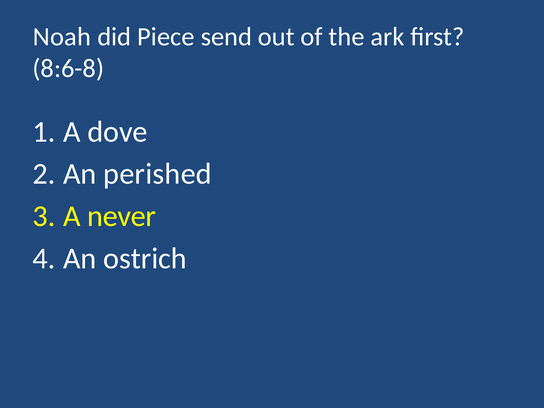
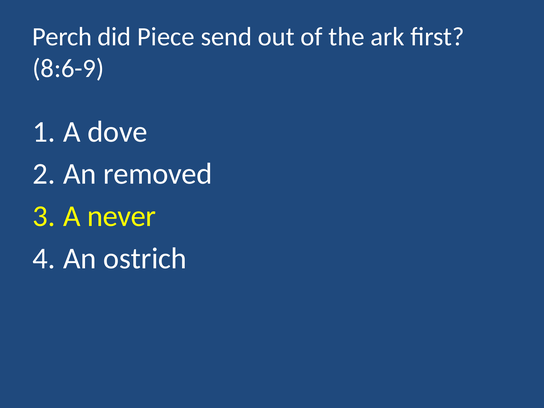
Noah: Noah -> Perch (62, 37)
8:6-8: 8:6-8 -> 8:6-9 (68, 69)
perished: perished -> removed (158, 174)
